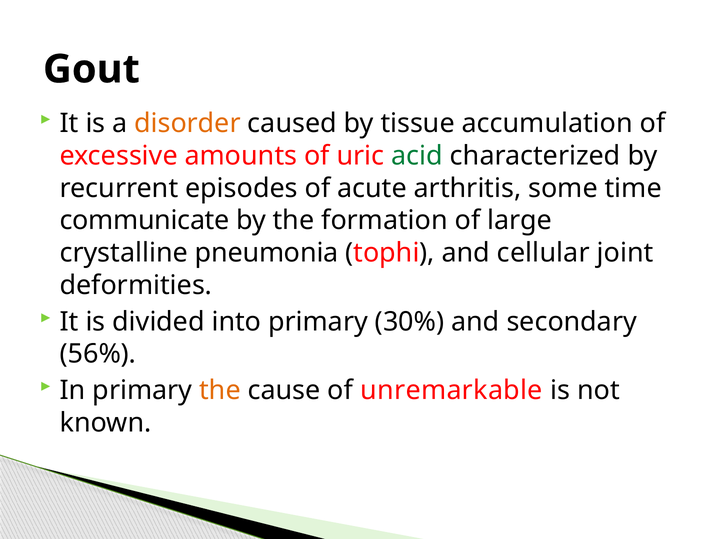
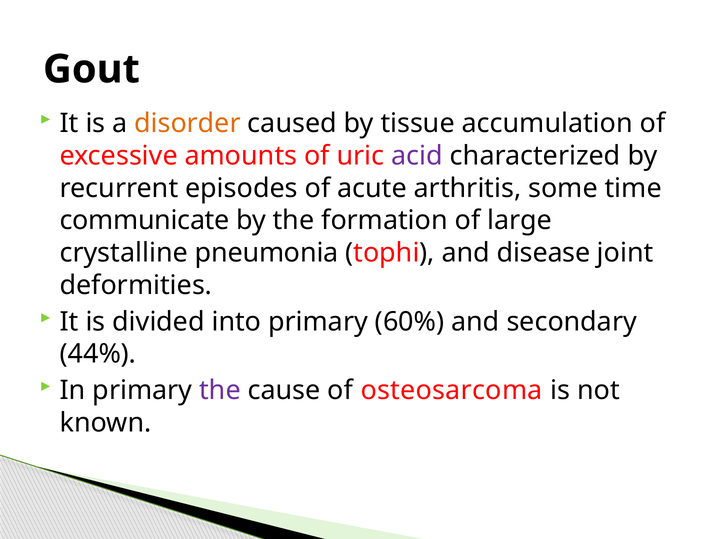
acid colour: green -> purple (417, 156)
cellular: cellular -> disease (544, 253)
30%: 30% -> 60% (410, 321)
56%: 56% -> 44% (98, 354)
the colour: orange -> purple (220, 390)
unremarkable: unremarkable -> osteosarcoma (452, 390)
